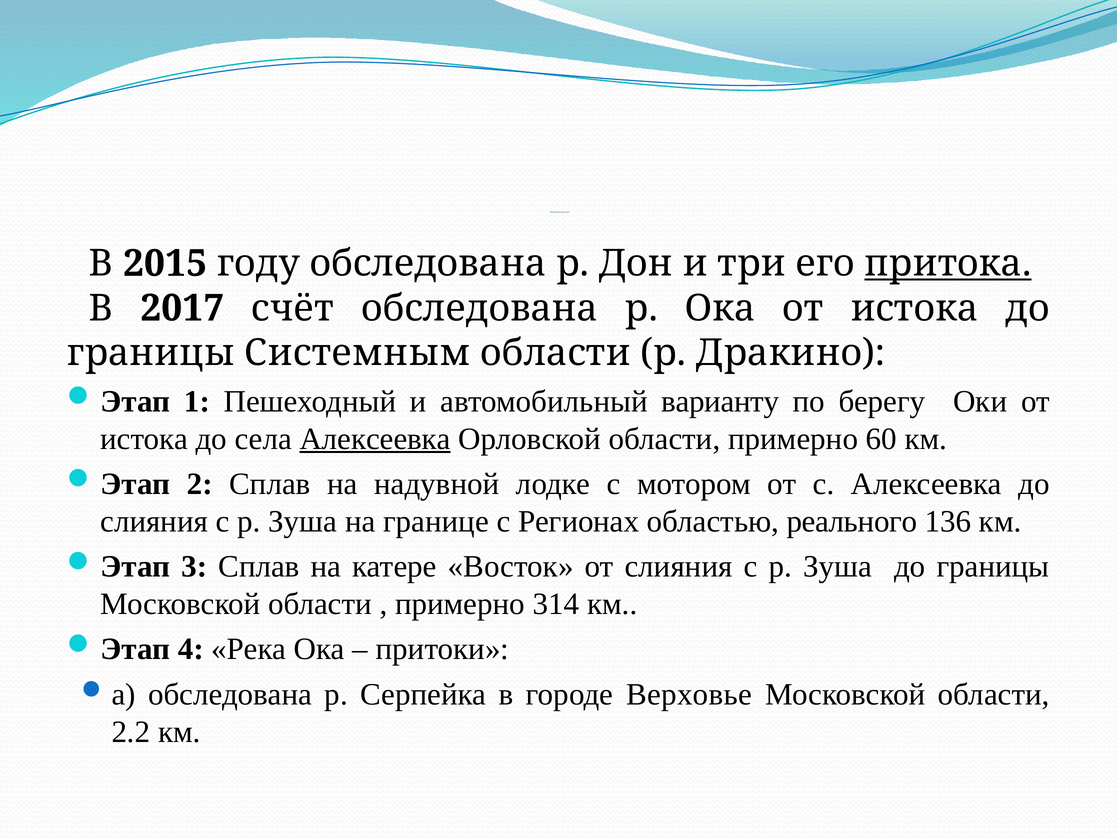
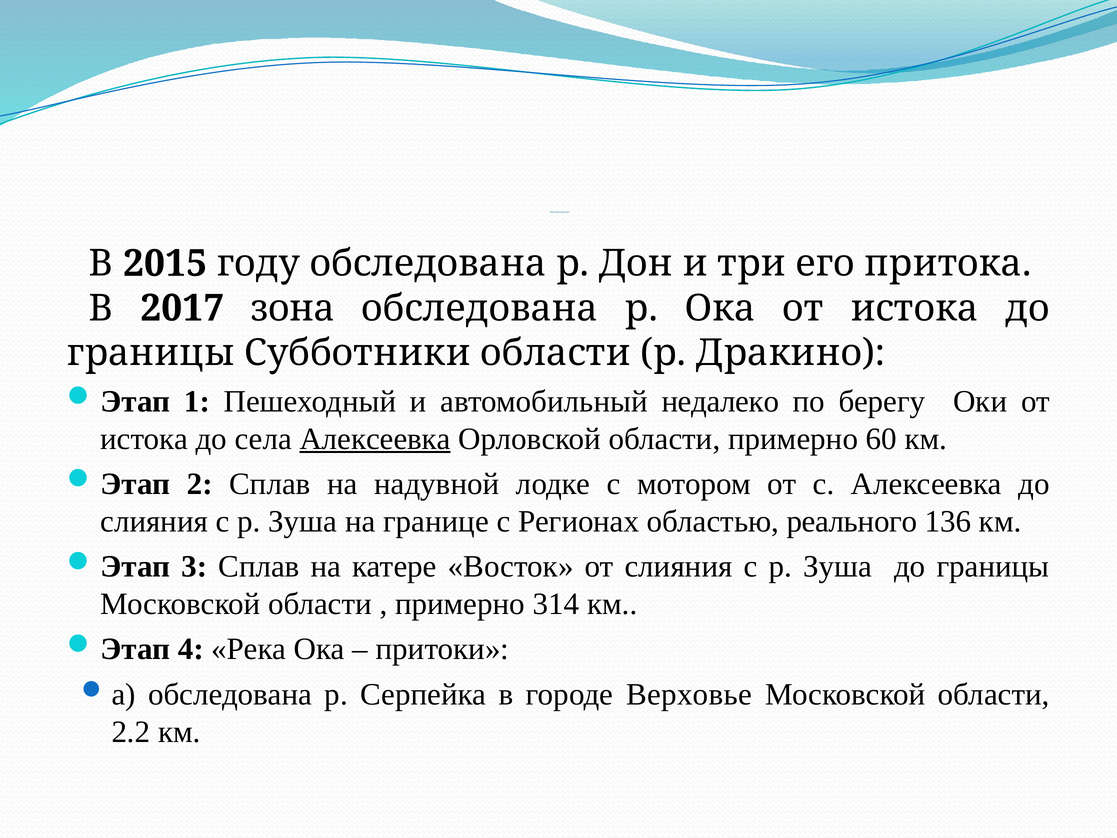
притока underline: present -> none (948, 263)
счёт: счёт -> зона (293, 308)
Системным: Системным -> Субботники (357, 353)
варианту: варианту -> недалеко (720, 401)
